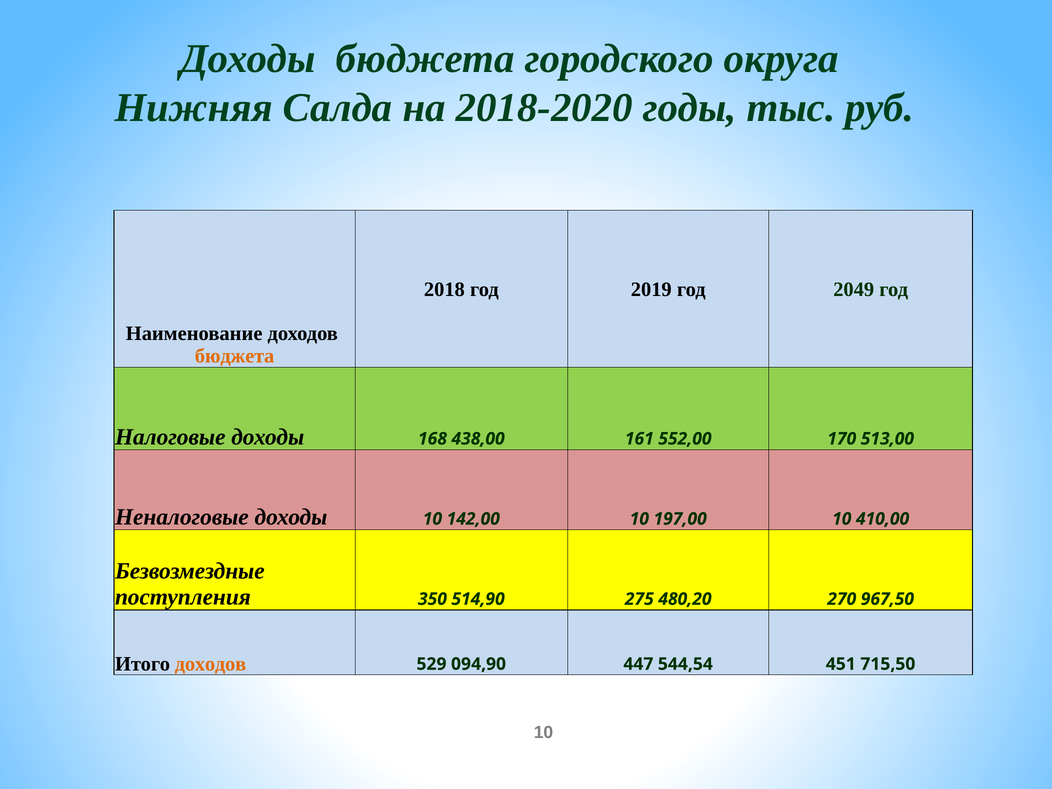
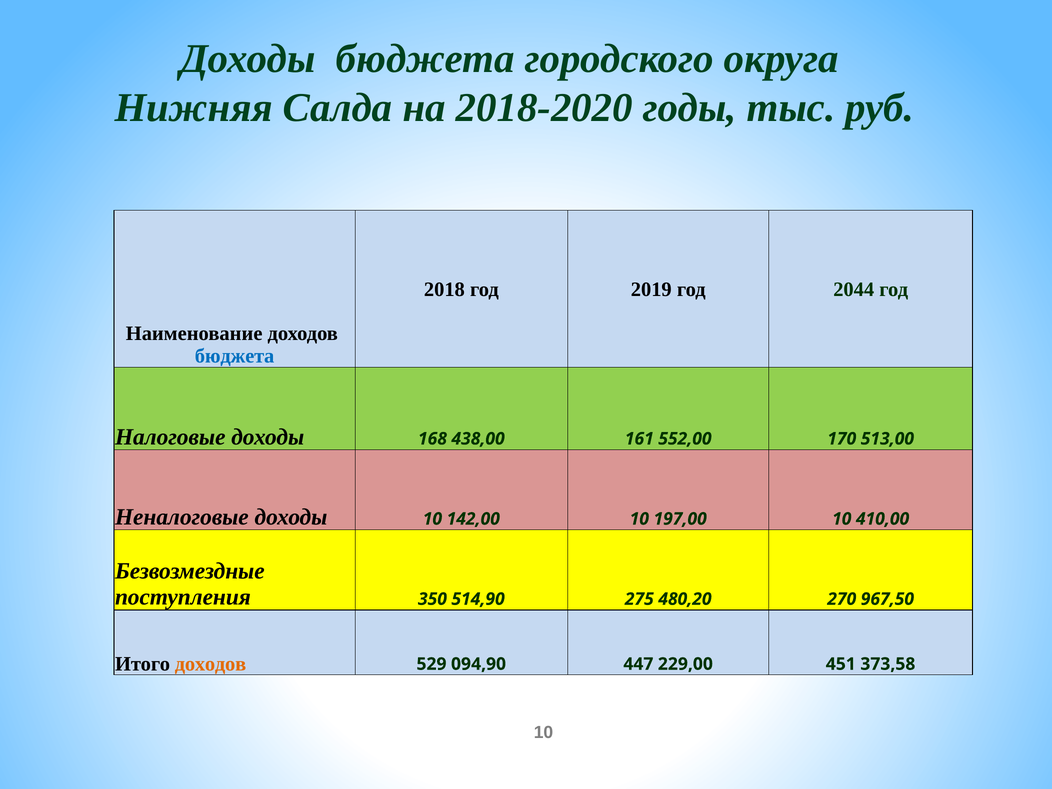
2049: 2049 -> 2044 (854, 290)
бюджета colour: orange -> blue (235, 356)
544,54: 544,54 -> 229,00 (685, 664)
715,50: 715,50 -> 373,58 (888, 664)
